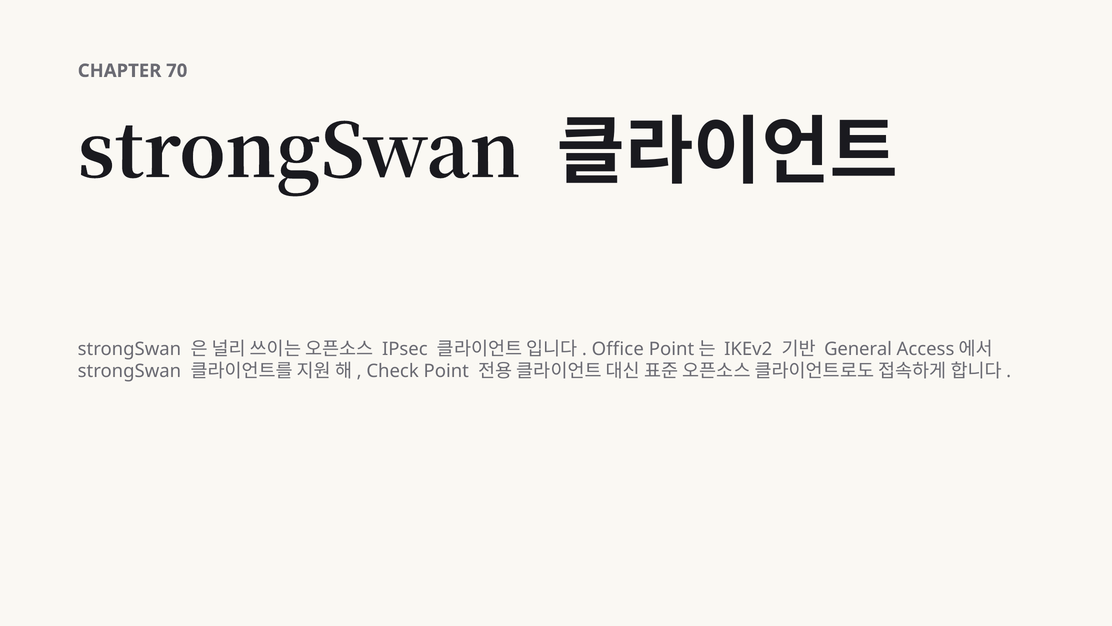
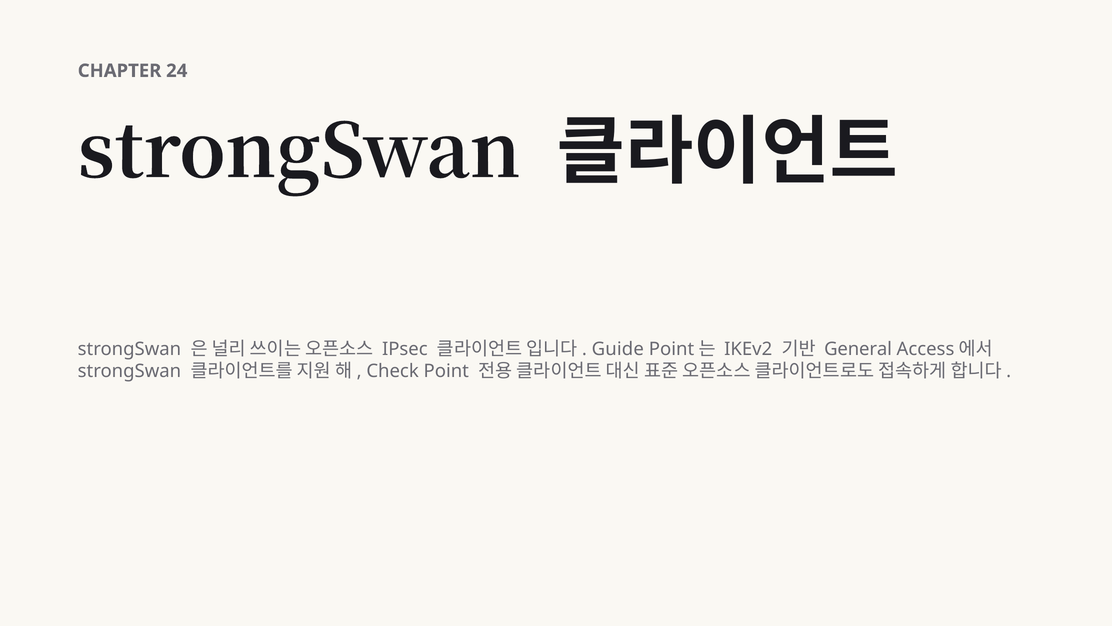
70: 70 -> 24 (177, 71)
Office: Office -> Guide (618, 349)
